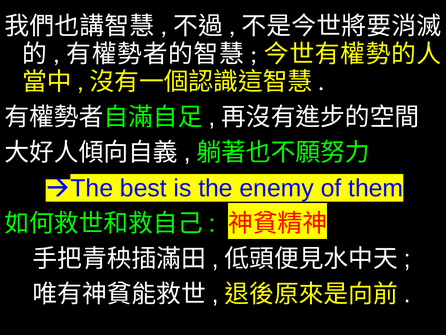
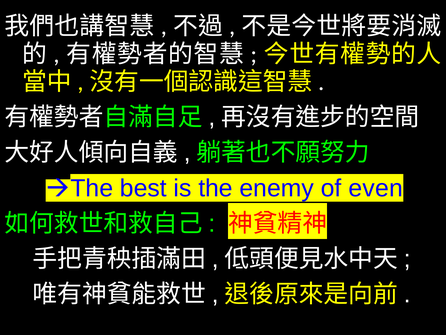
them: them -> even (376, 188)
